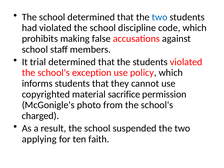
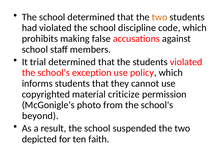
two colour: blue -> orange (160, 17)
sacrifice: sacrifice -> criticize (124, 94)
charged: charged -> beyond (40, 116)
applying: applying -> depicted (39, 139)
